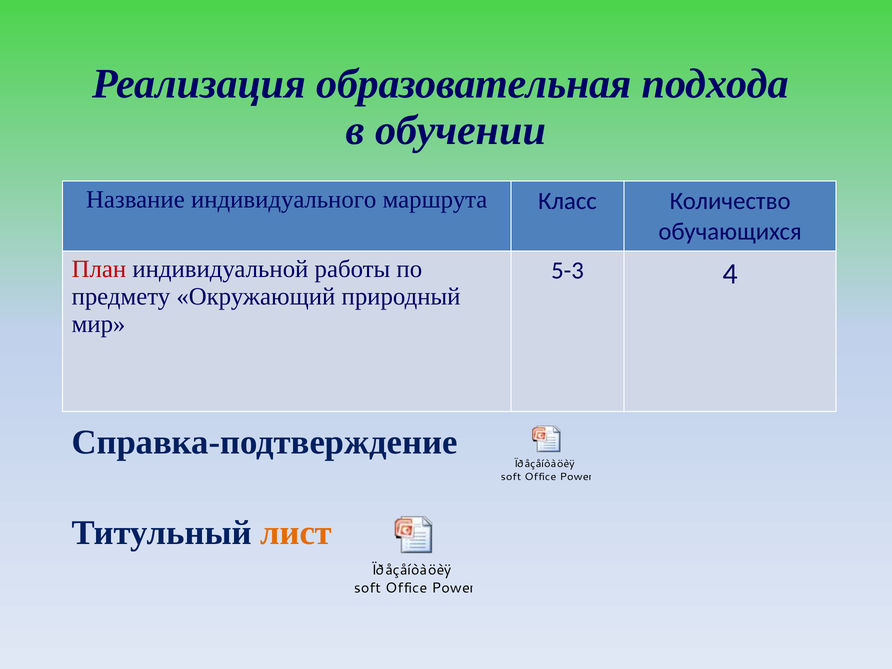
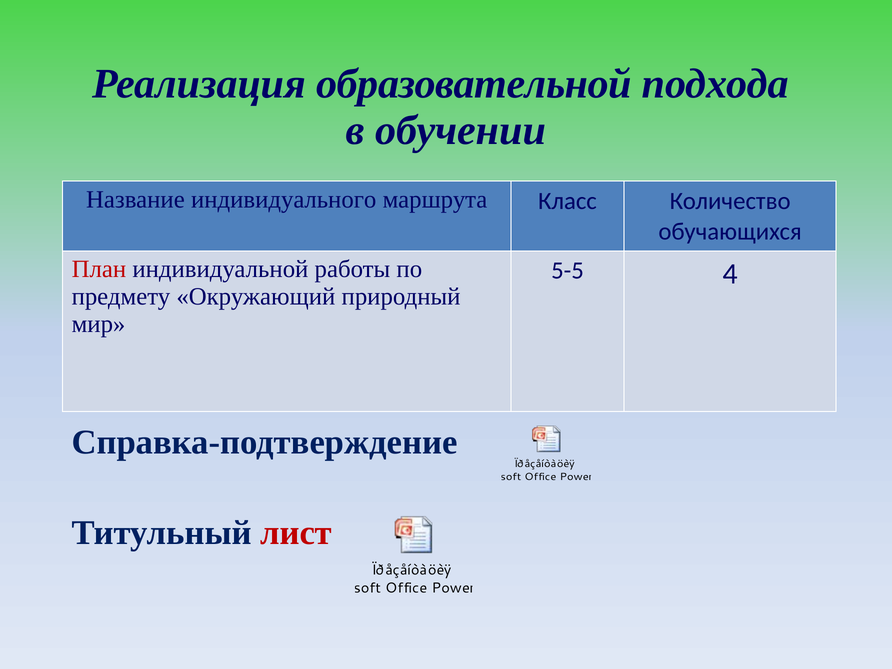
образовательная: образовательная -> образовательной (474, 84)
5-3: 5-3 -> 5-5 (567, 271)
лист colour: orange -> red (296, 533)
